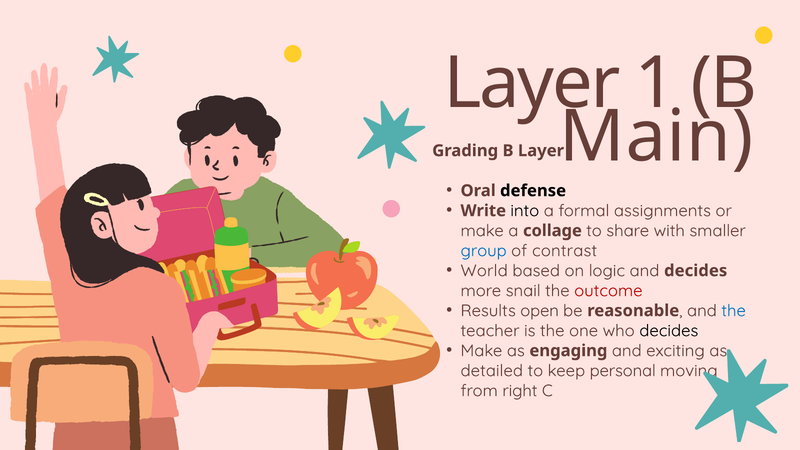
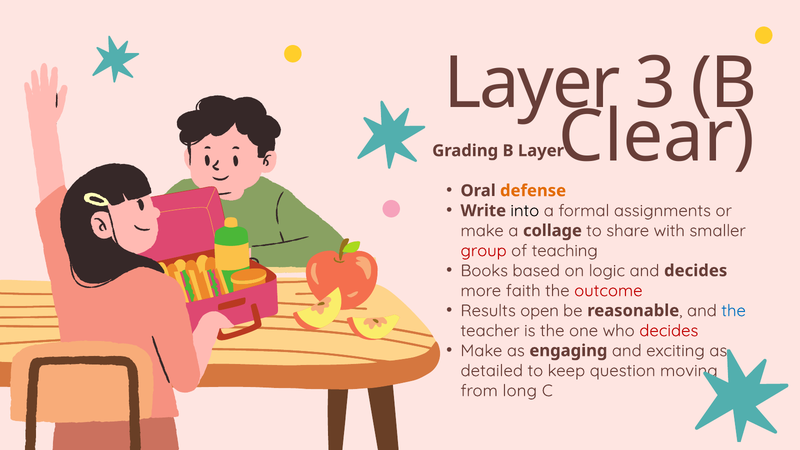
1: 1 -> 3 (656, 83)
Main: Main -> Clear (657, 137)
defense colour: black -> orange (533, 191)
group colour: blue -> red (484, 251)
contrast: contrast -> teaching (565, 251)
World: World -> Books (484, 271)
snail: snail -> faith (523, 291)
decides colour: black -> red (669, 331)
personal: personal -> question (623, 371)
right: right -> long (520, 391)
